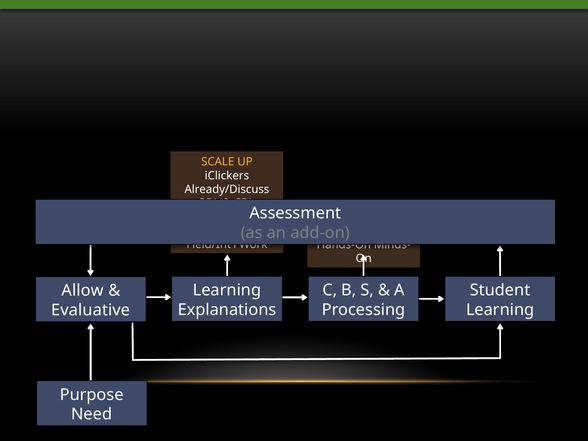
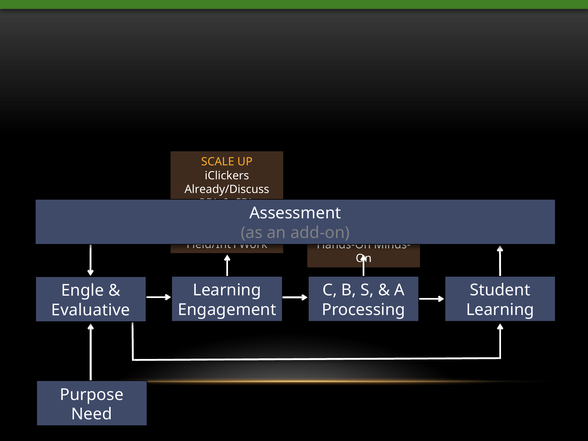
Allow: Allow -> Engle (83, 290)
Explanations: Explanations -> Engagement (227, 310)
